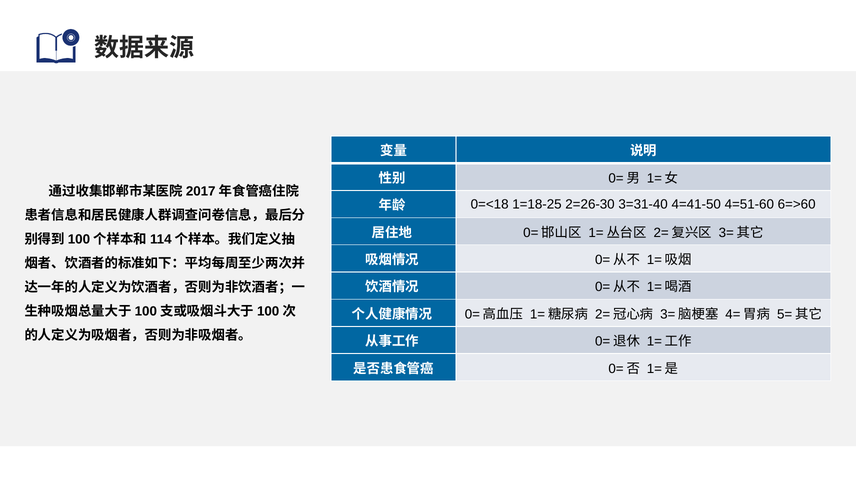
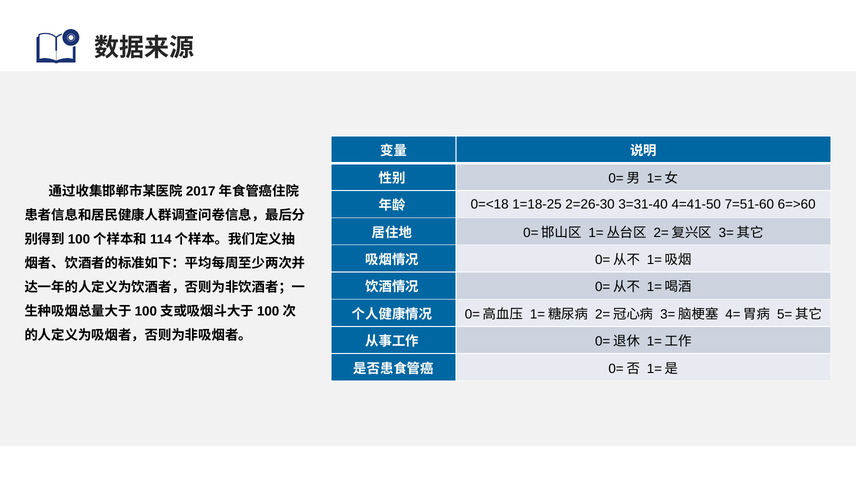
4=51-60: 4=51-60 -> 7=51-60 (749, 204)
